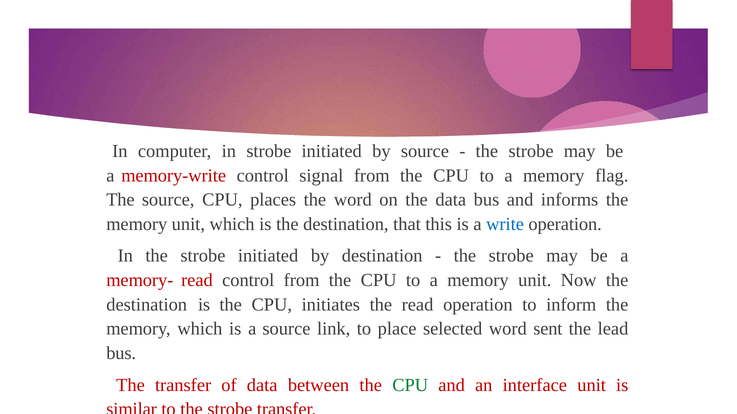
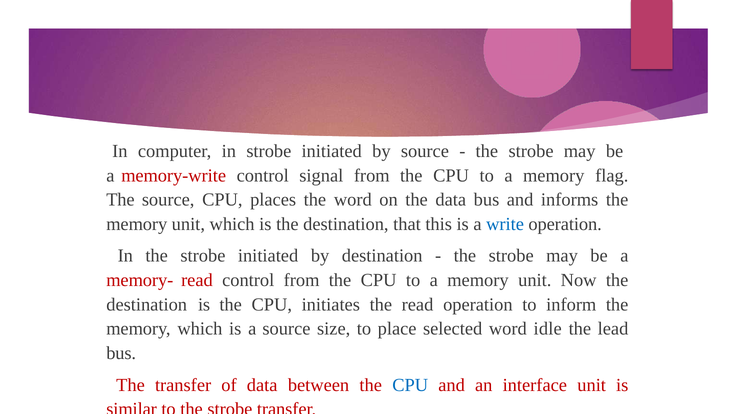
link: link -> size (334, 329)
sent: sent -> idle (548, 329)
CPU colour: green -> blue (410, 386)
